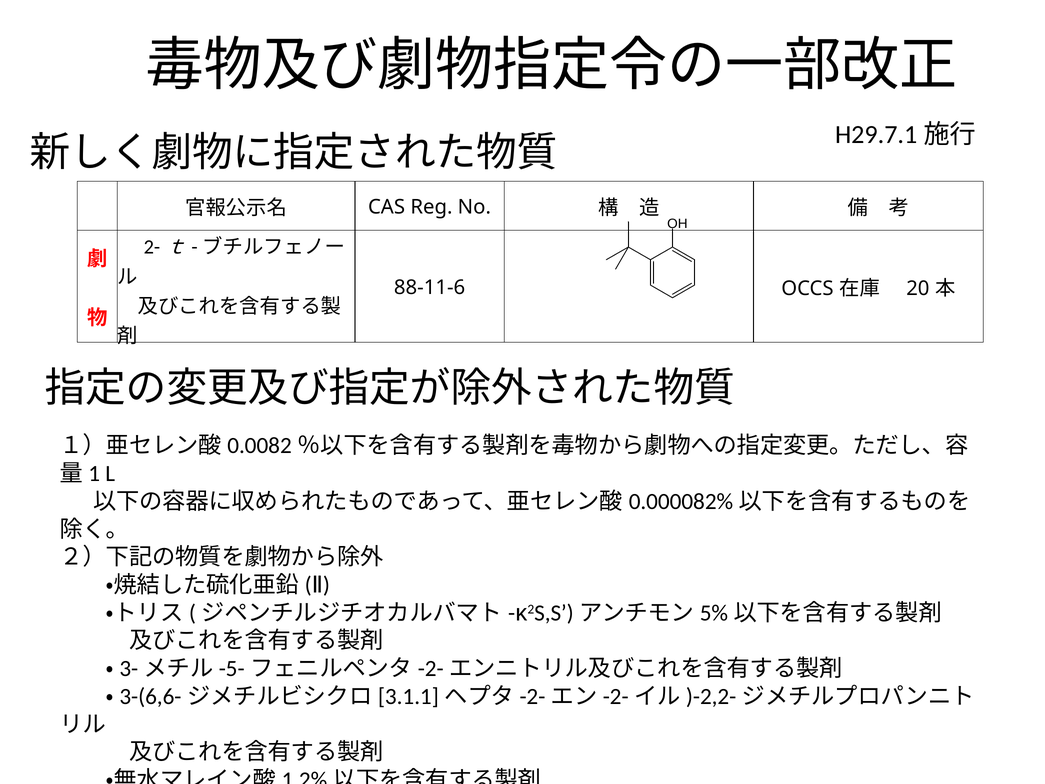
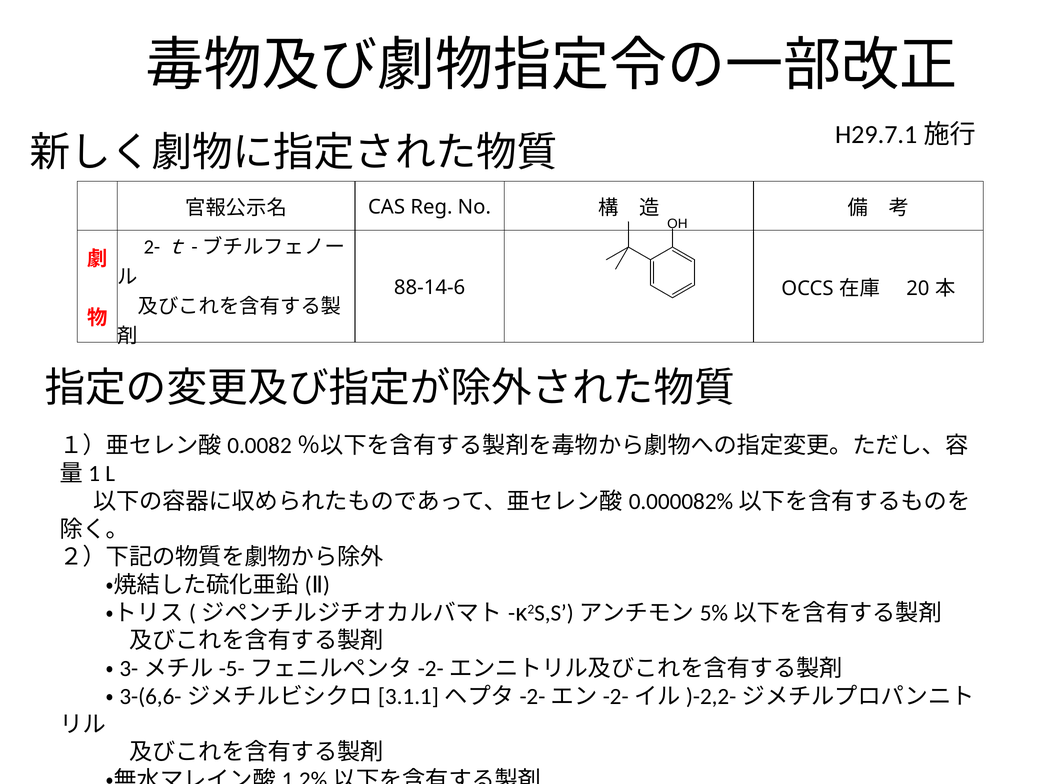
88-11-6: 88-11-6 -> 88-14-6 (430, 287)
